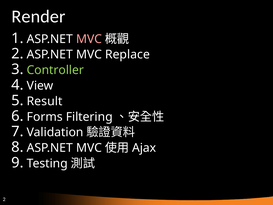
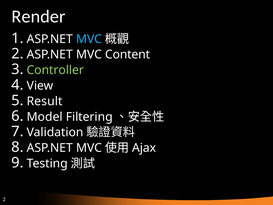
MVC colour: pink -> light blue (89, 39)
Replace: Replace -> Content (128, 55)
Forms: Forms -> Model (45, 117)
